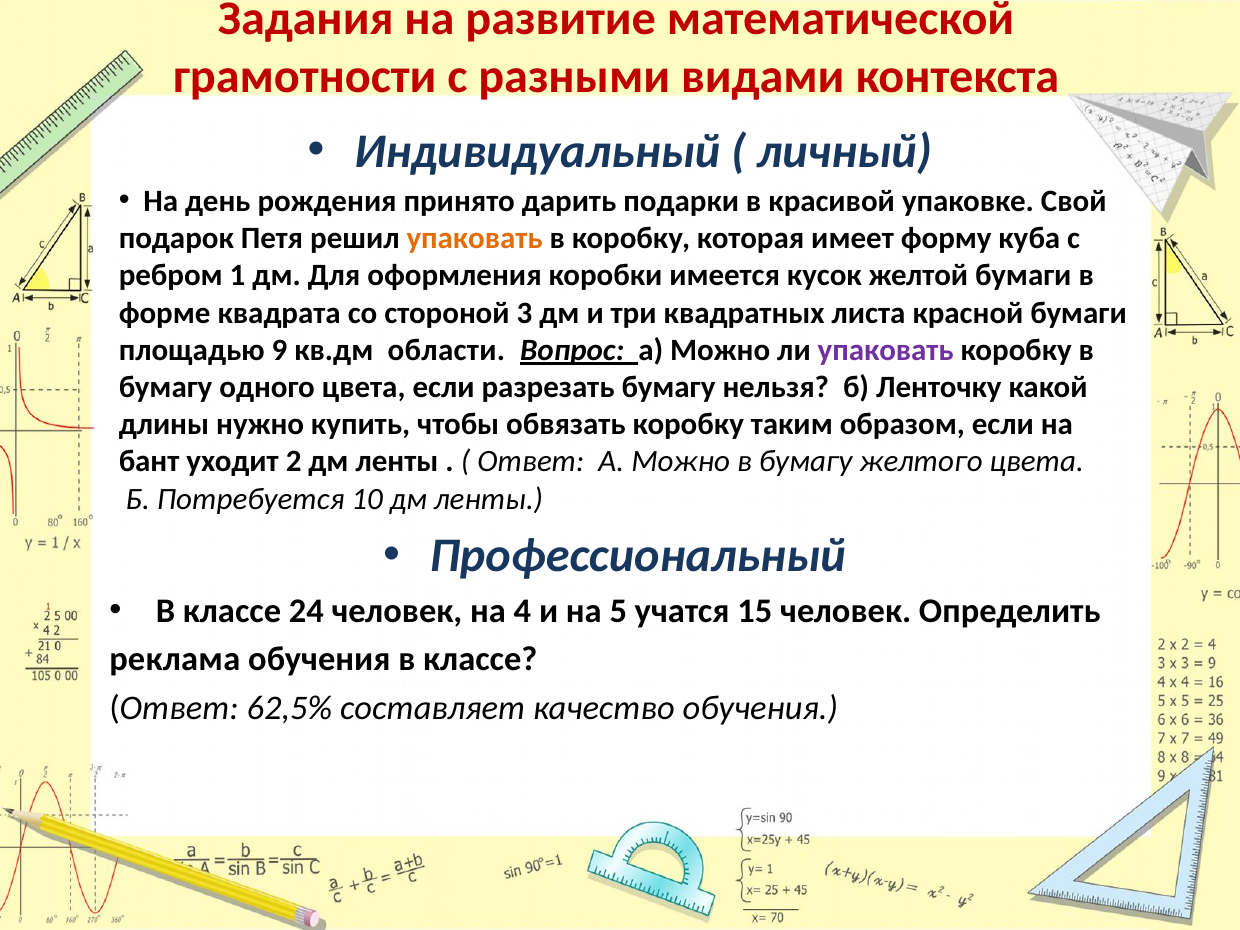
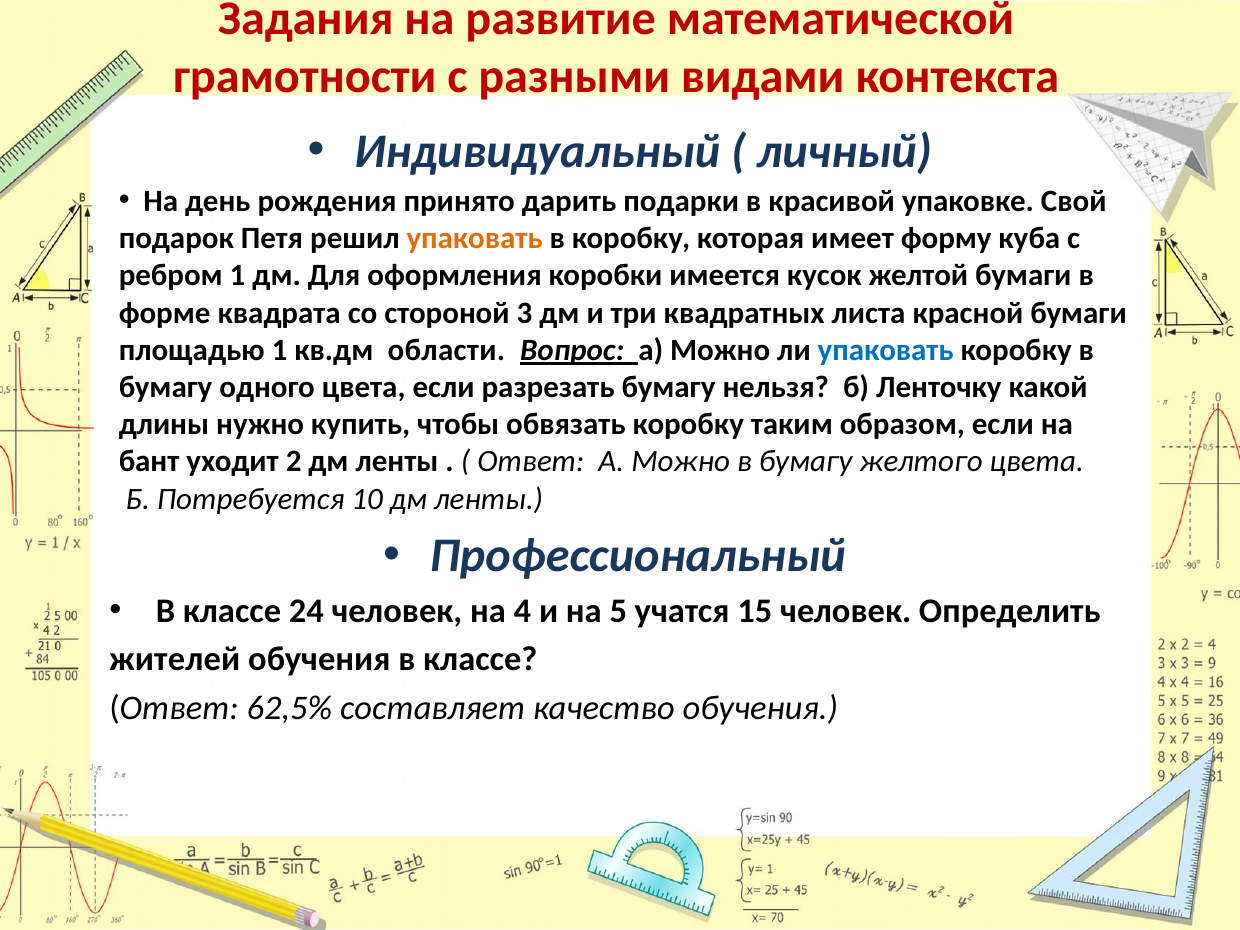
площадью 9: 9 -> 1 (279, 350)
упаковать colour: purple -> blue (886, 350)
реклама: реклама -> жителей (175, 660)
